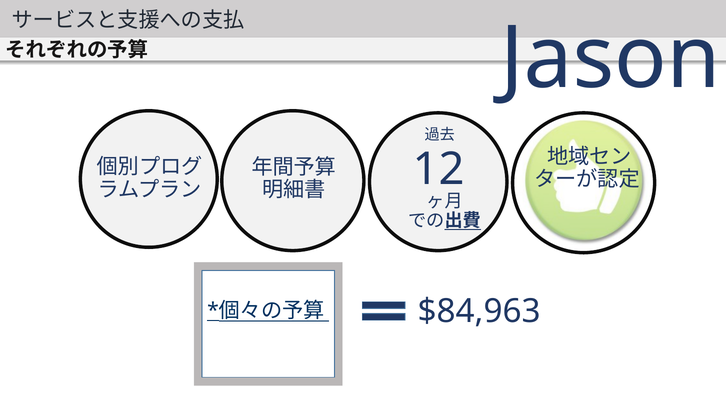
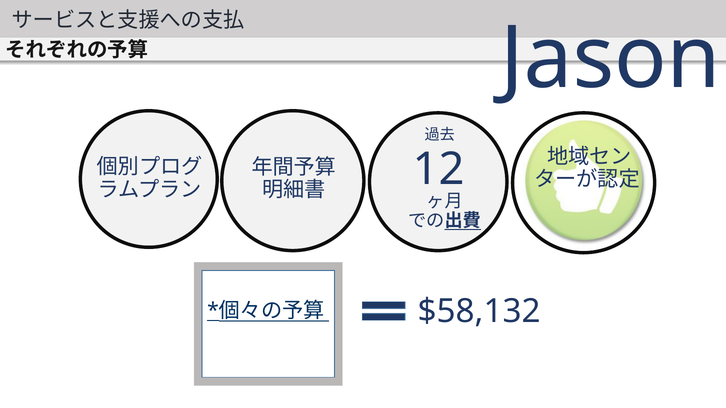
$84,963: $84,963 -> $58,132 (479, 312)
